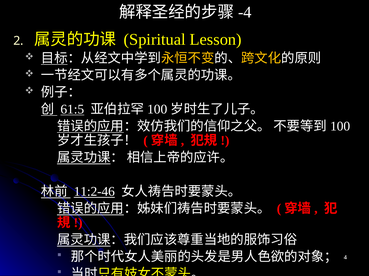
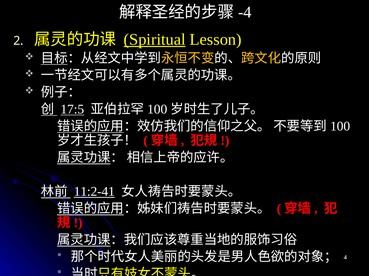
Spiritual underline: none -> present (155, 40)
61:5: 61:5 -> 17:5 (72, 109)
11:2-46: 11:2-46 -> 11:2-41 (94, 192)
